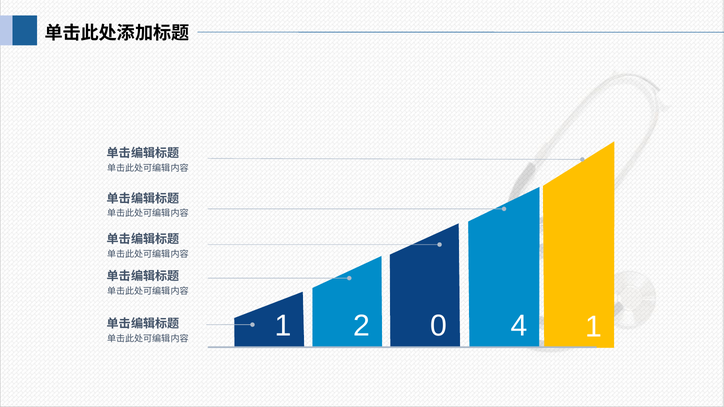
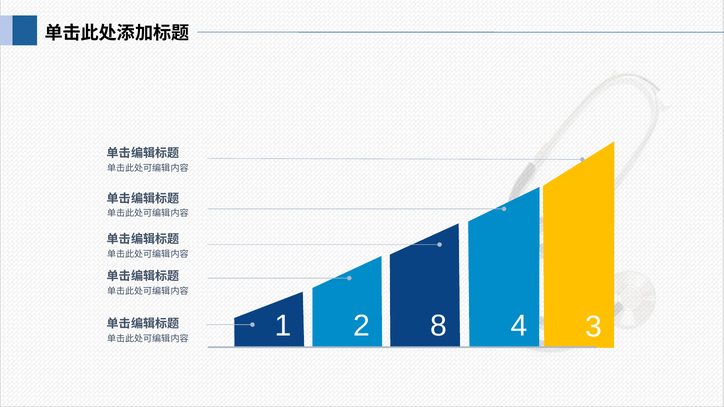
0: 0 -> 8 (439, 326)
4 1: 1 -> 3 (594, 327)
